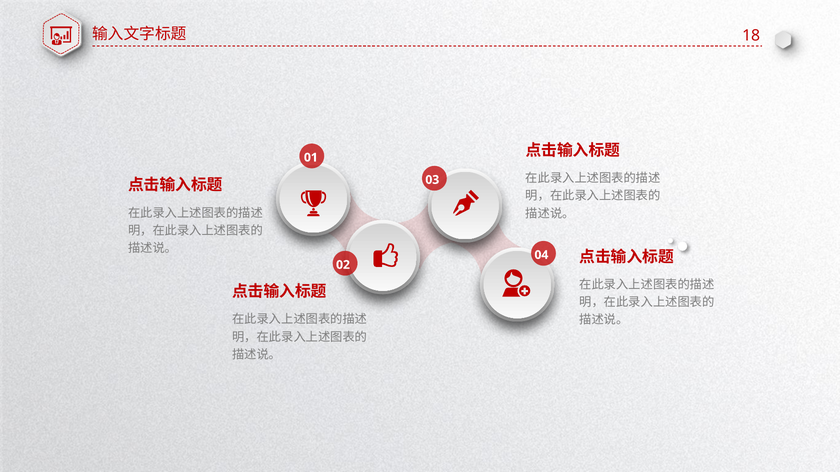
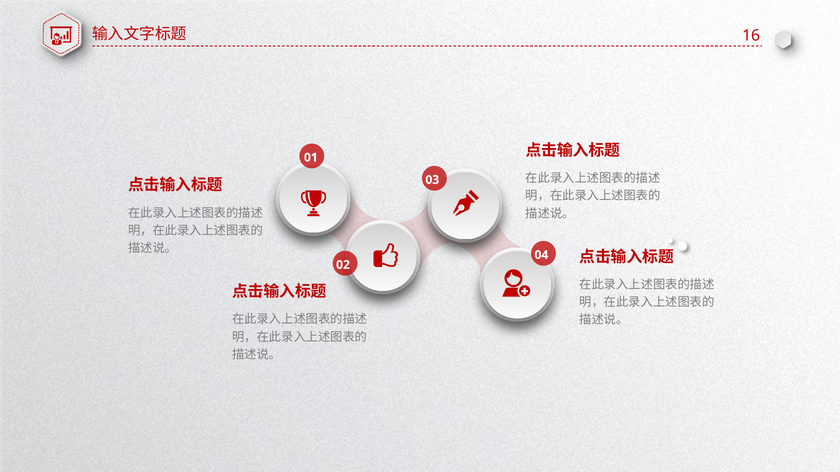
18: 18 -> 16 (751, 36)
